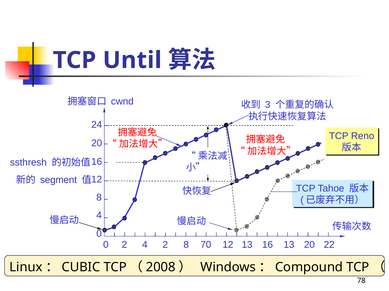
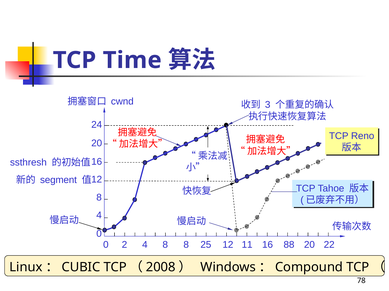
Until: Until -> Time (132, 60)
2 4 2: 2 -> 8 (165, 245)
70: 70 -> 25 (206, 245)
12 13: 13 -> 11 (247, 245)
16 13: 13 -> 88 (289, 245)
